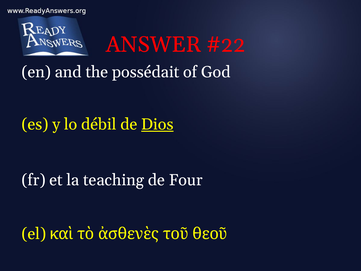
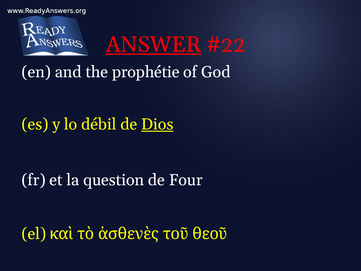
ANSWER underline: none -> present (154, 45)
possédait: possédait -> prophétie (146, 72)
teaching: teaching -> question (114, 180)
